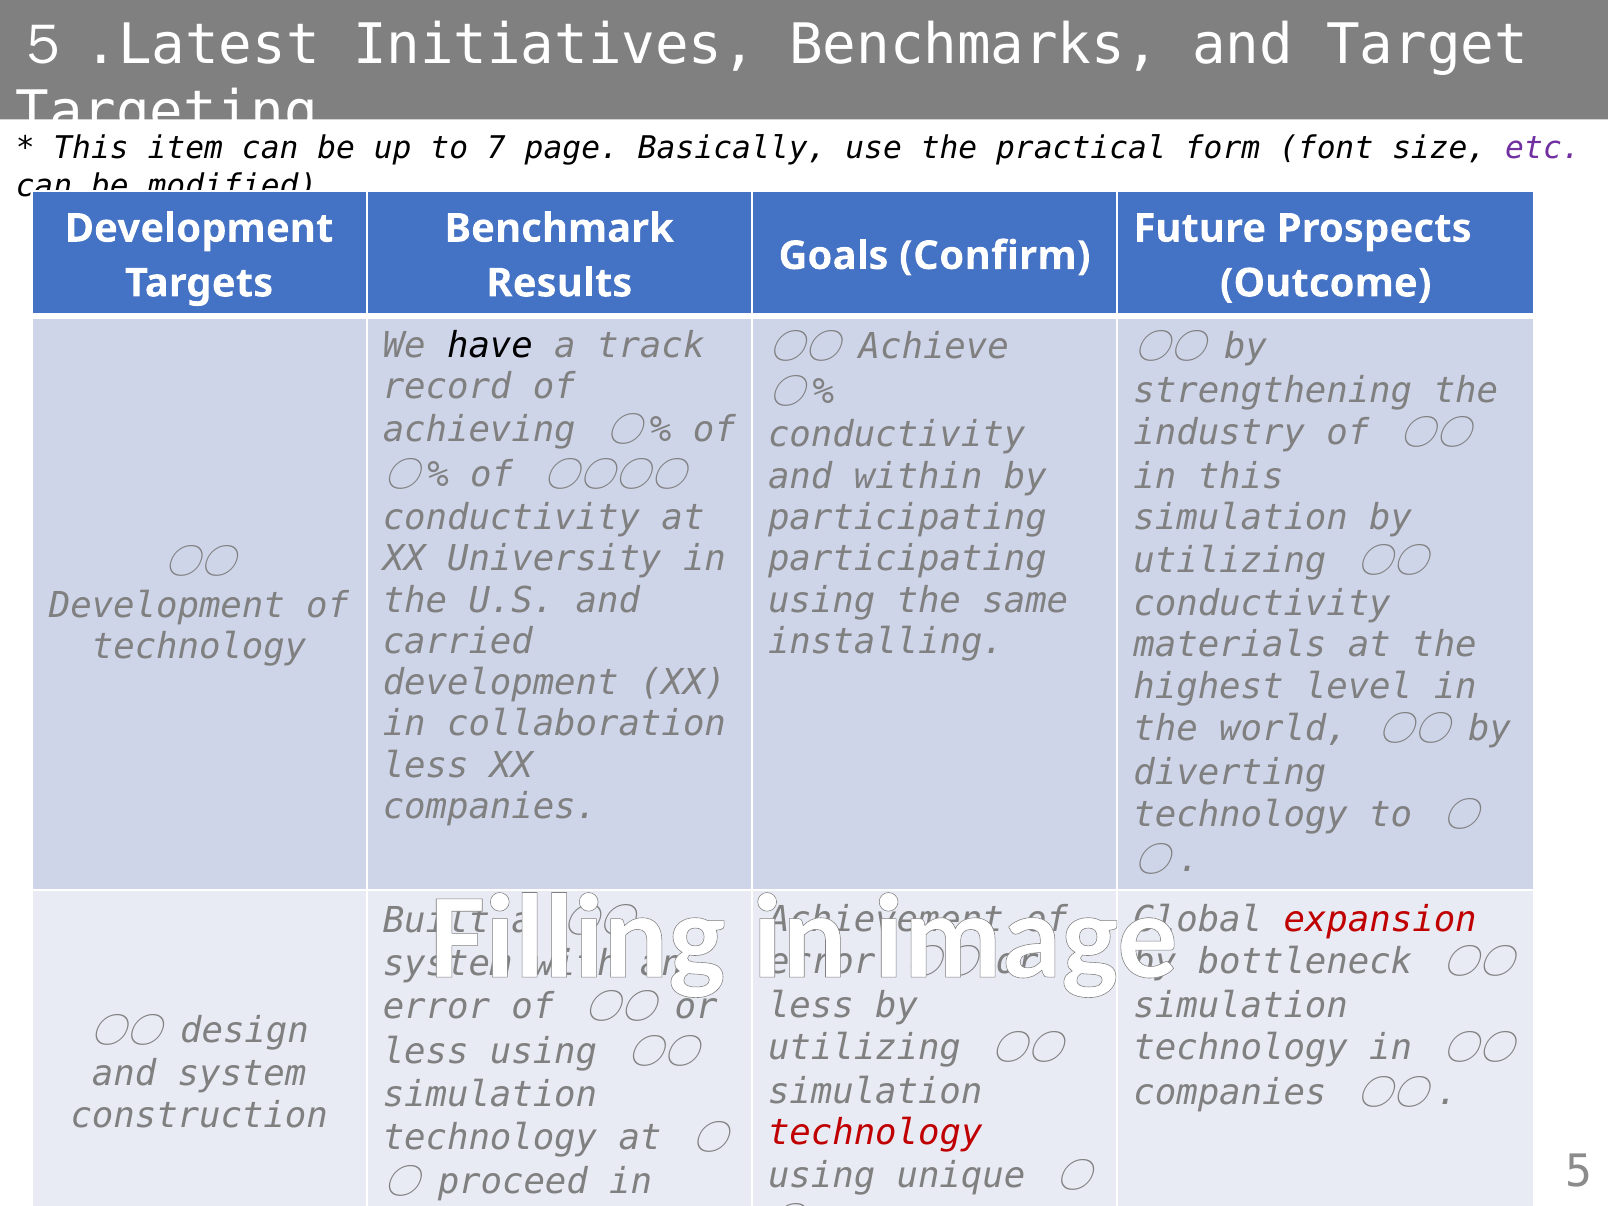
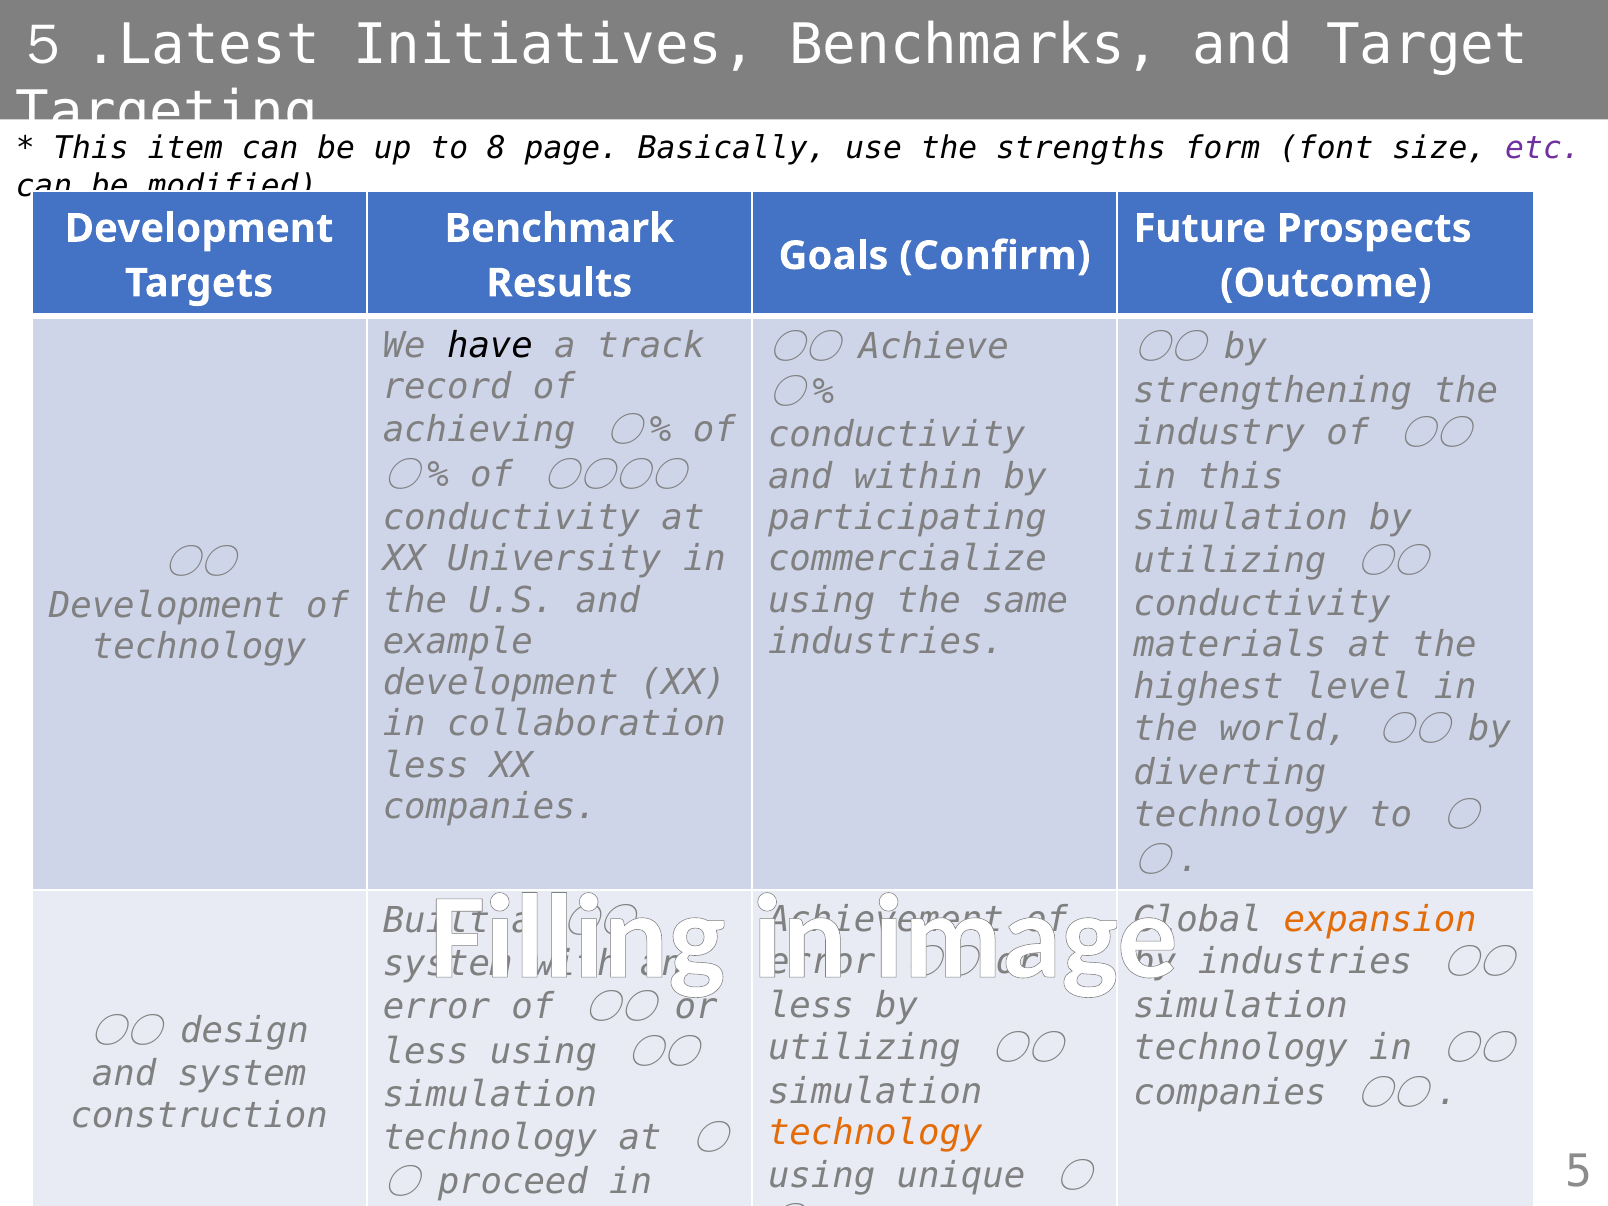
7: 7 -> 8 (496, 148)
practical: practical -> strengths (1081, 148)
participating: participating -> commercialize (907, 559)
carried: carried -> example (458, 642)
installing: installing -> industries (886, 642)
expansion colour: red -> orange (1380, 919)
bottleneck: bottleneck -> industries (1305, 962)
technology colour: red -> orange (875, 1133)
